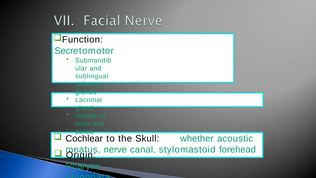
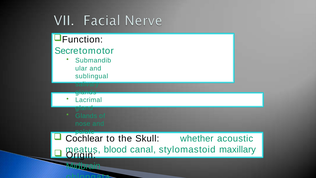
nerve: nerve -> blood (115, 149)
forehead: forehead -> maxillary (238, 149)
Pharynx: Pharynx -> Midbrain (83, 166)
